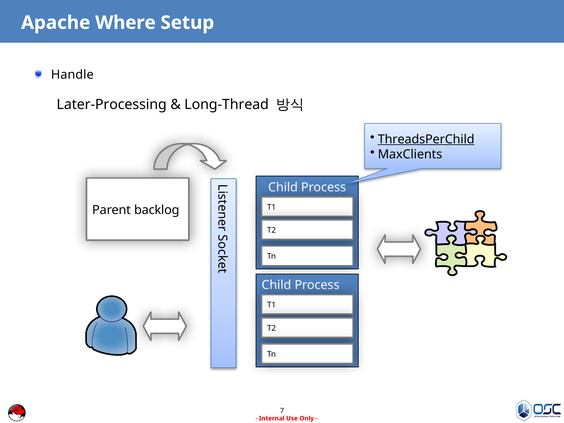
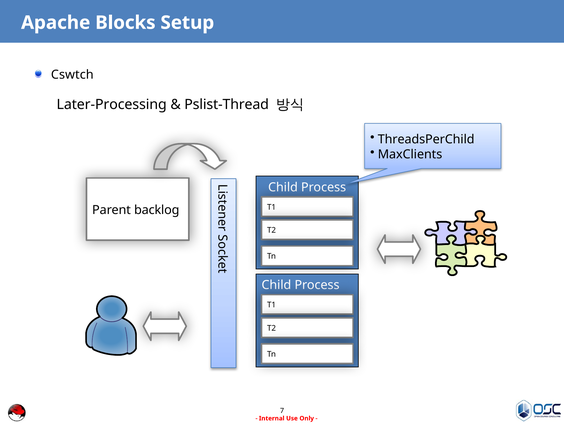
Where: Where -> Blocks (125, 23)
Handle: Handle -> Cswtch (72, 75)
Long-Thread: Long-Thread -> Pslist-Thread (227, 104)
ThreadsPerChild underline: present -> none (426, 139)
